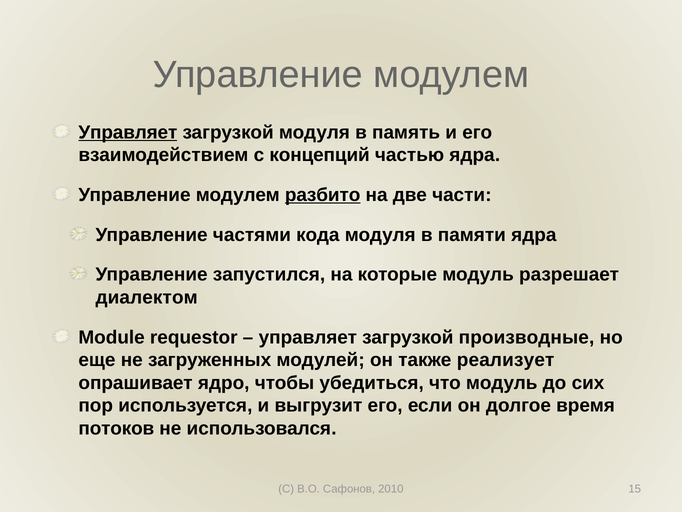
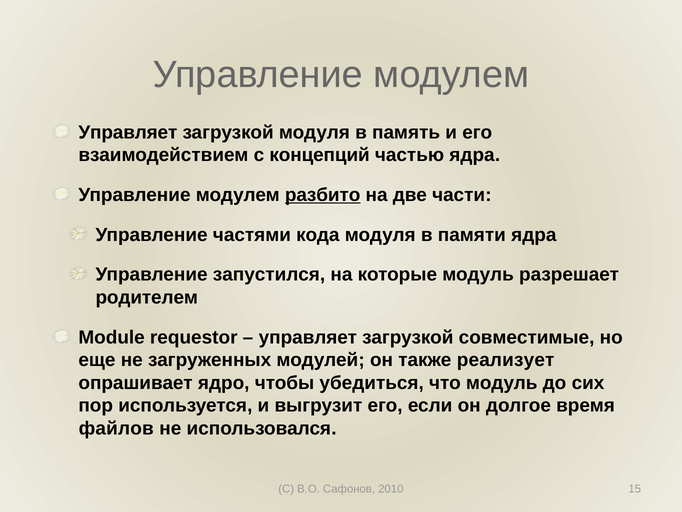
Управляет underline: present -> none (128, 132)
диалектом: диалектом -> родителем (147, 297)
производные: производные -> совместимые (527, 337)
потоков: потоков -> файлов (116, 428)
